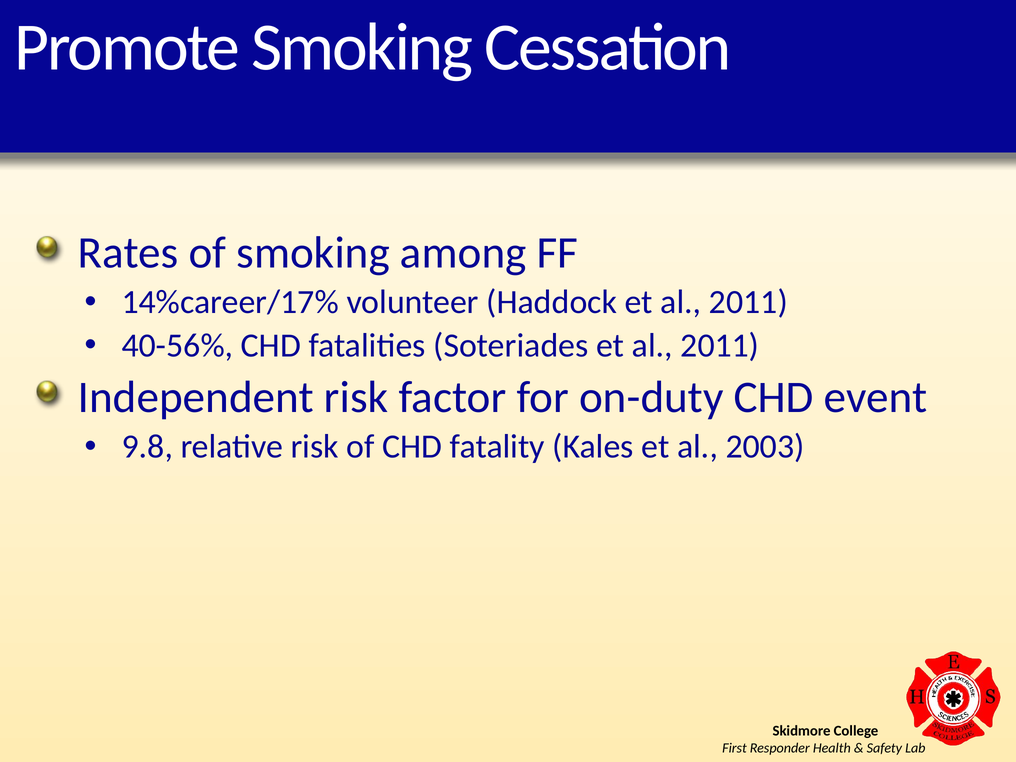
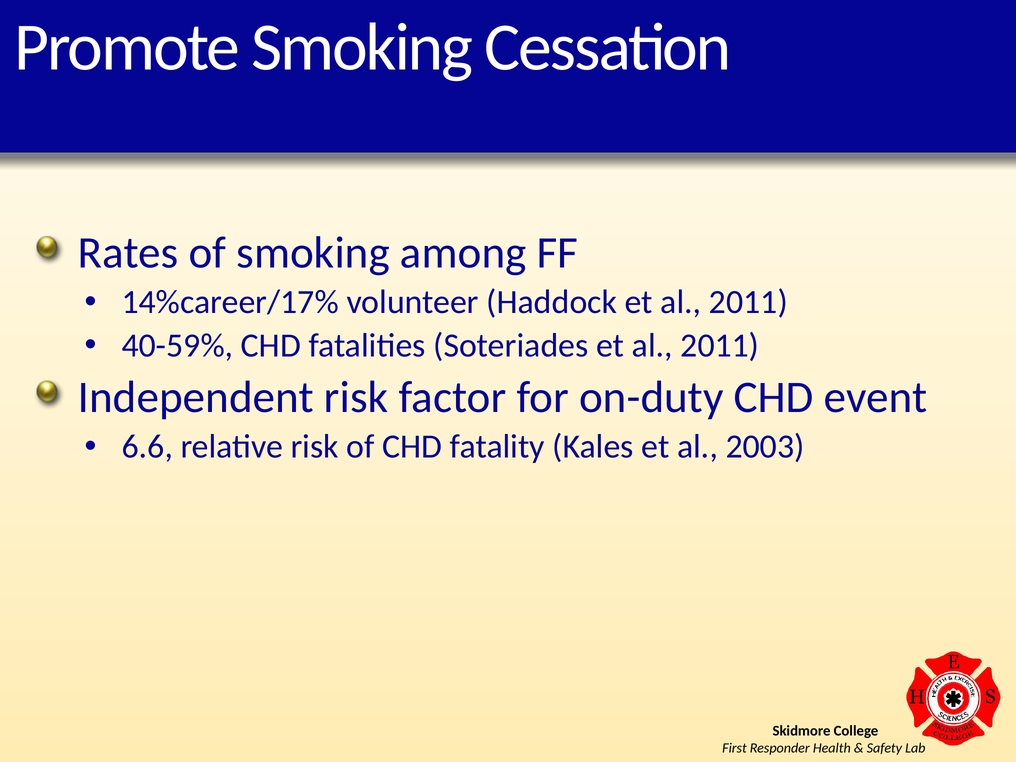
40-56%: 40-56% -> 40-59% (177, 346)
9.8: 9.8 -> 6.6 (147, 447)
